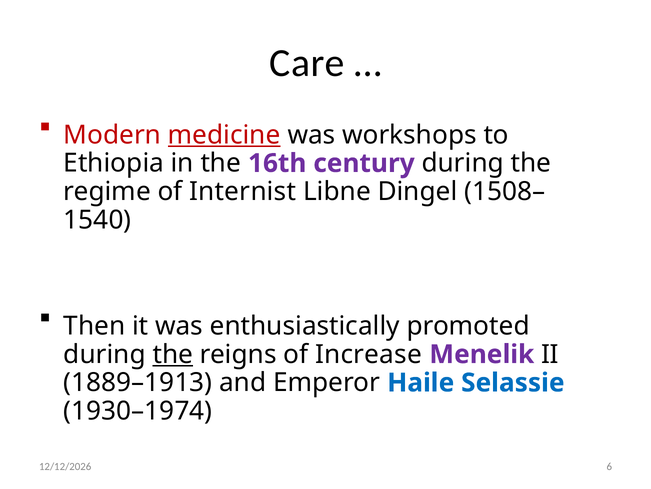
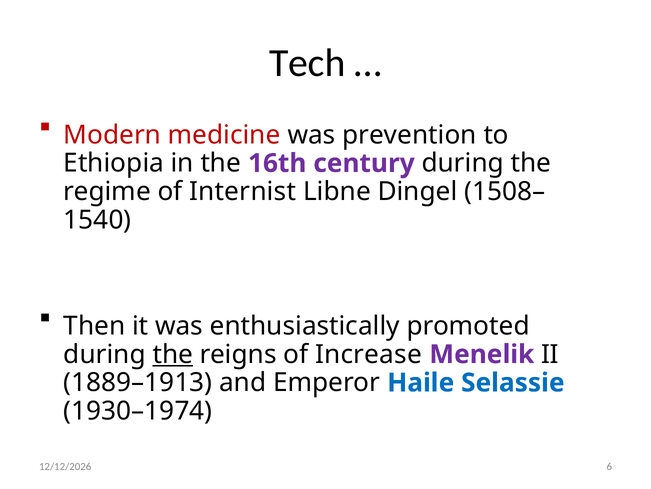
Care: Care -> Tech (307, 63)
medicine underline: present -> none (224, 135)
workshops: workshops -> prevention (409, 135)
